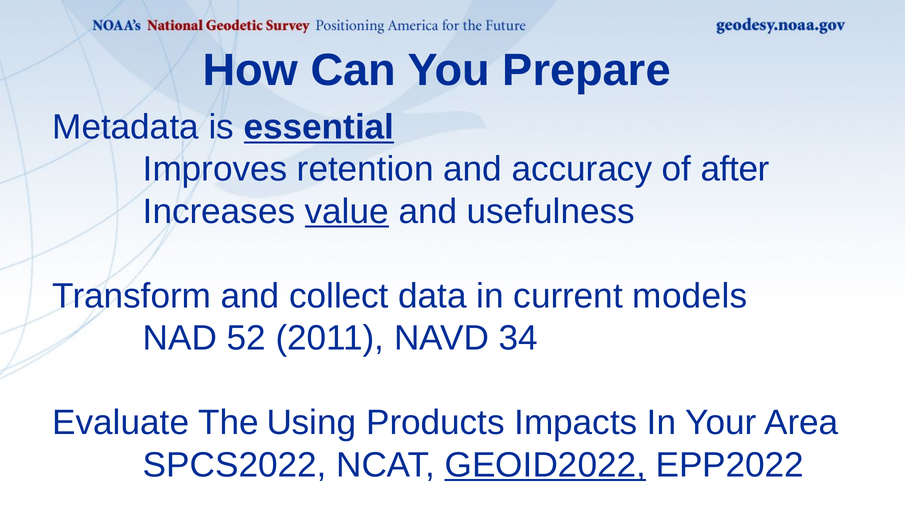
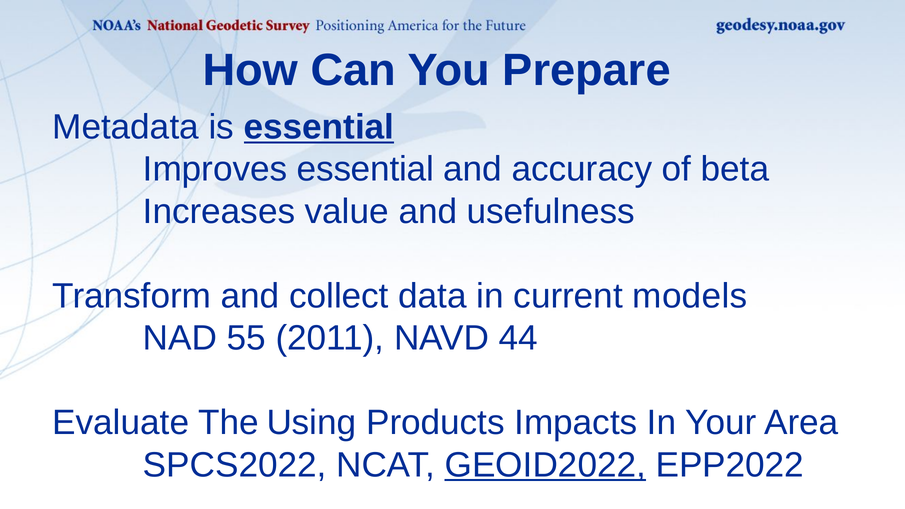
Improves retention: retention -> essential (365, 169)
after: after -> beta (735, 169)
value underline: present -> none (347, 212)
52: 52 -> 55 (246, 338)
34: 34 -> 44 (518, 338)
